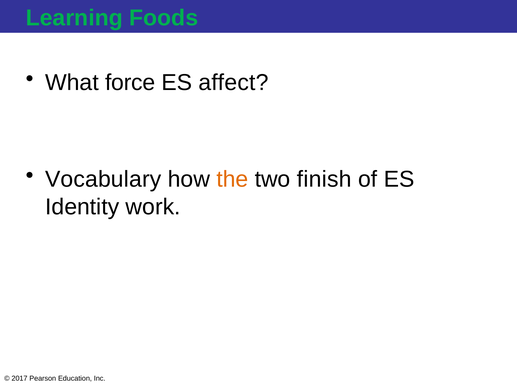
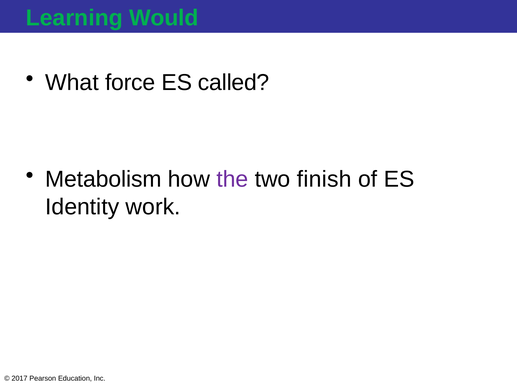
Foods: Foods -> Would (164, 18)
affect: affect -> called (234, 83)
Vocabulary: Vocabulary -> Metabolism (103, 179)
the colour: orange -> purple (232, 179)
